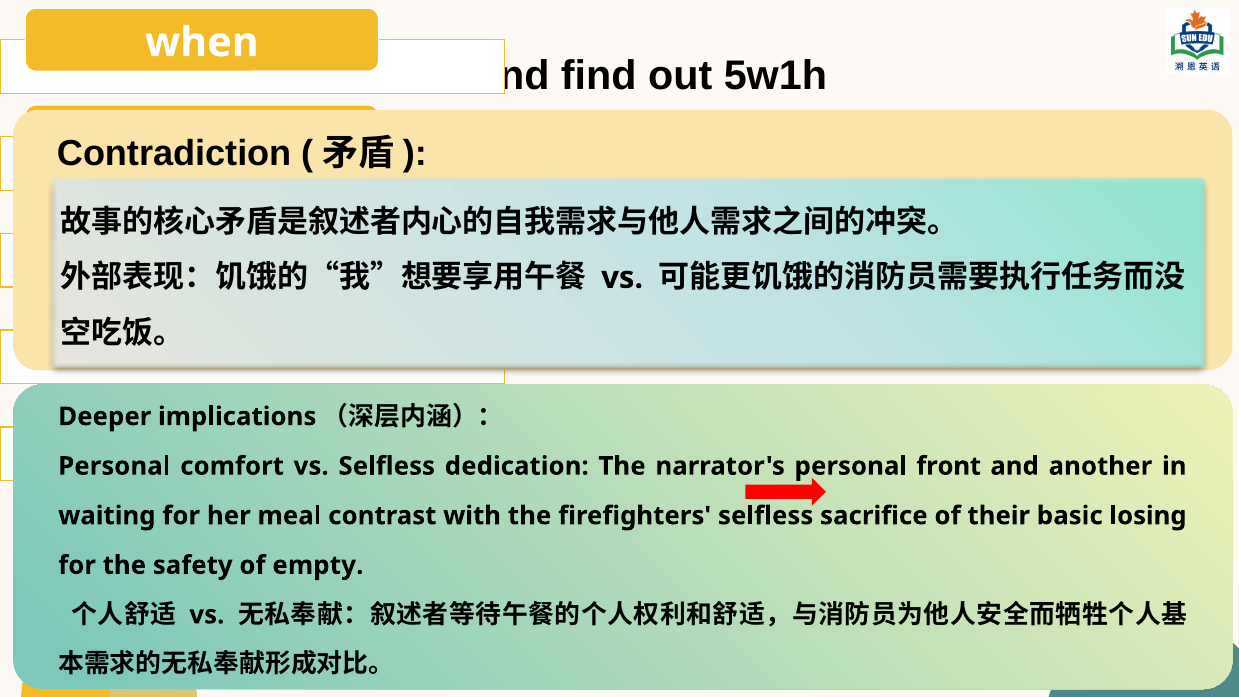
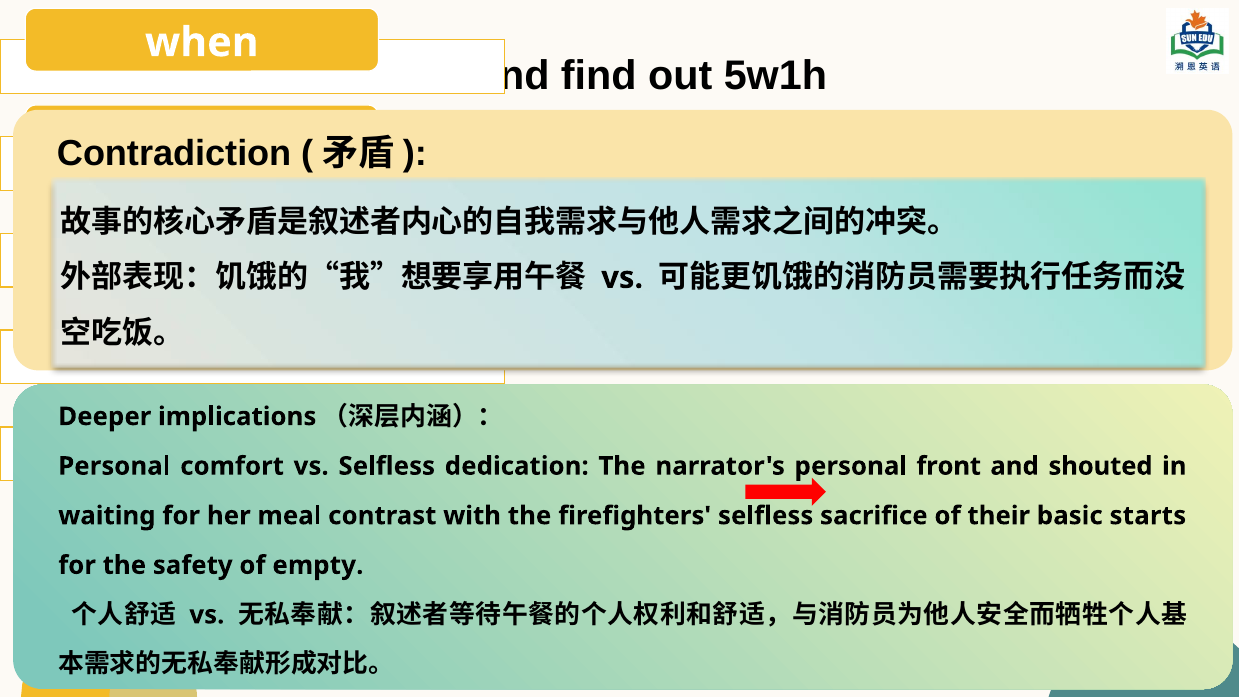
another: another -> shouted (1101, 466)
losing: losing -> starts (1148, 516)
